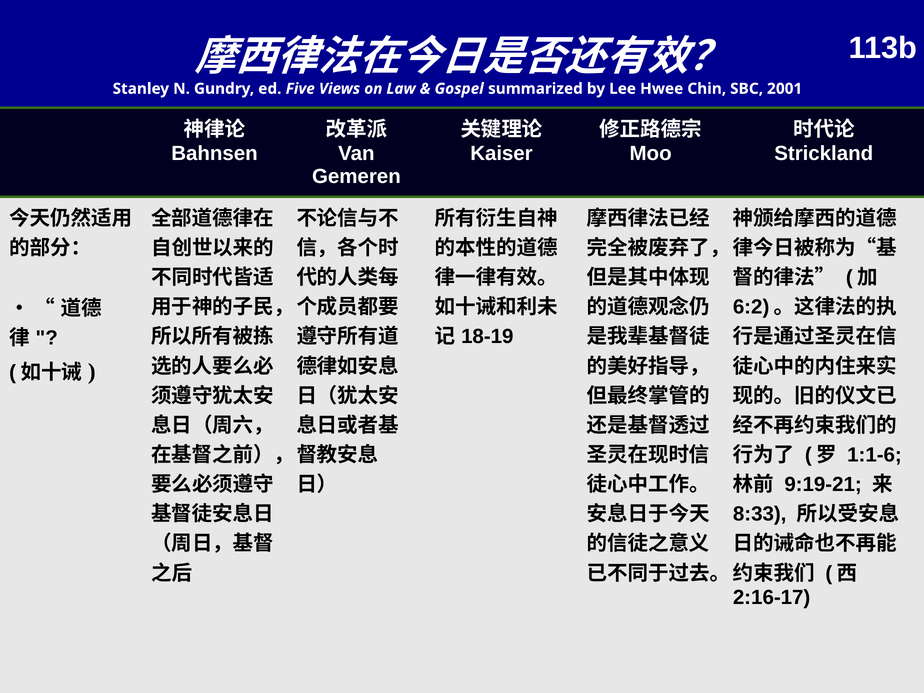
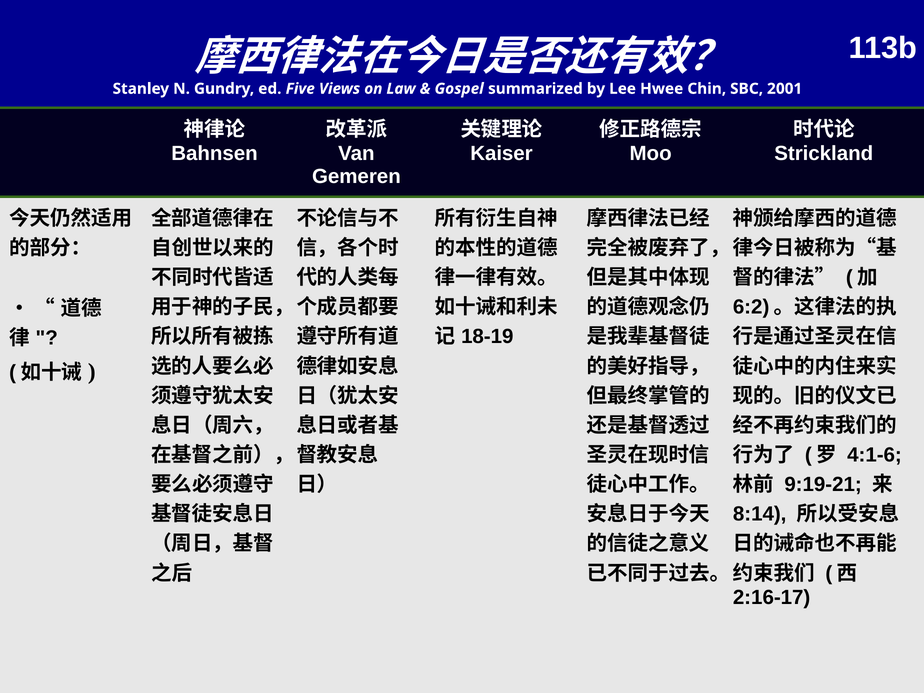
1:1-6: 1:1-6 -> 4:1-6 (875, 455)
8:33: 8:33 -> 8:14 (760, 514)
